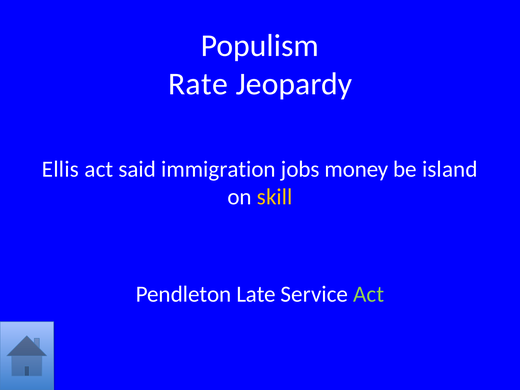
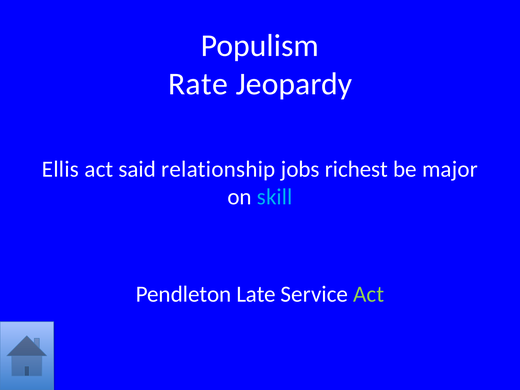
immigration: immigration -> relationship (218, 169)
money: money -> richest (356, 169)
island: island -> major (450, 169)
skill colour: yellow -> light blue (275, 197)
